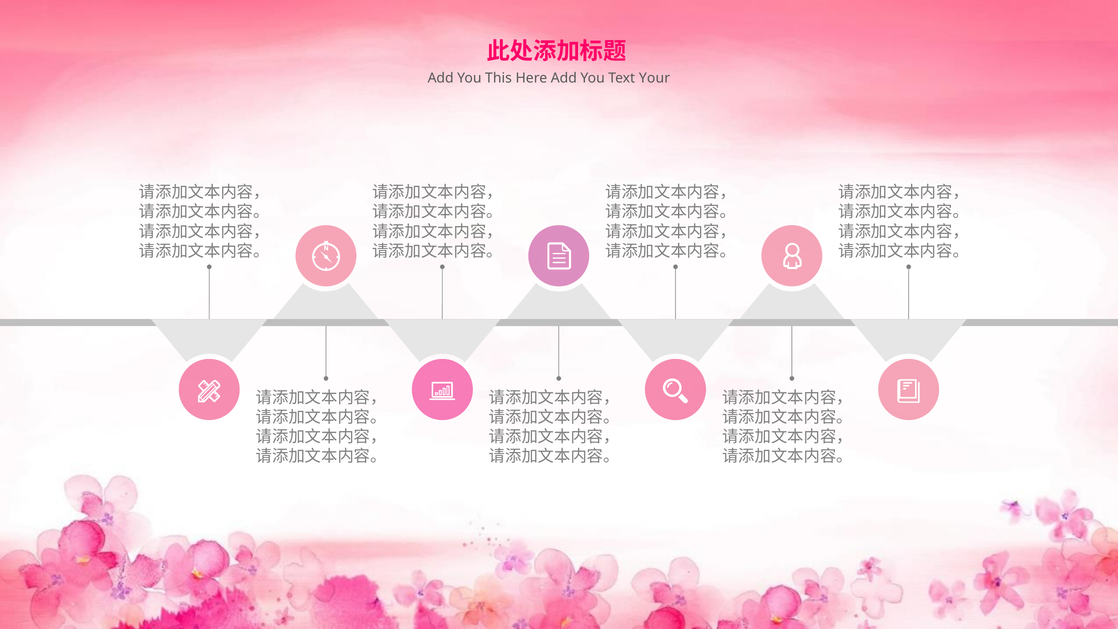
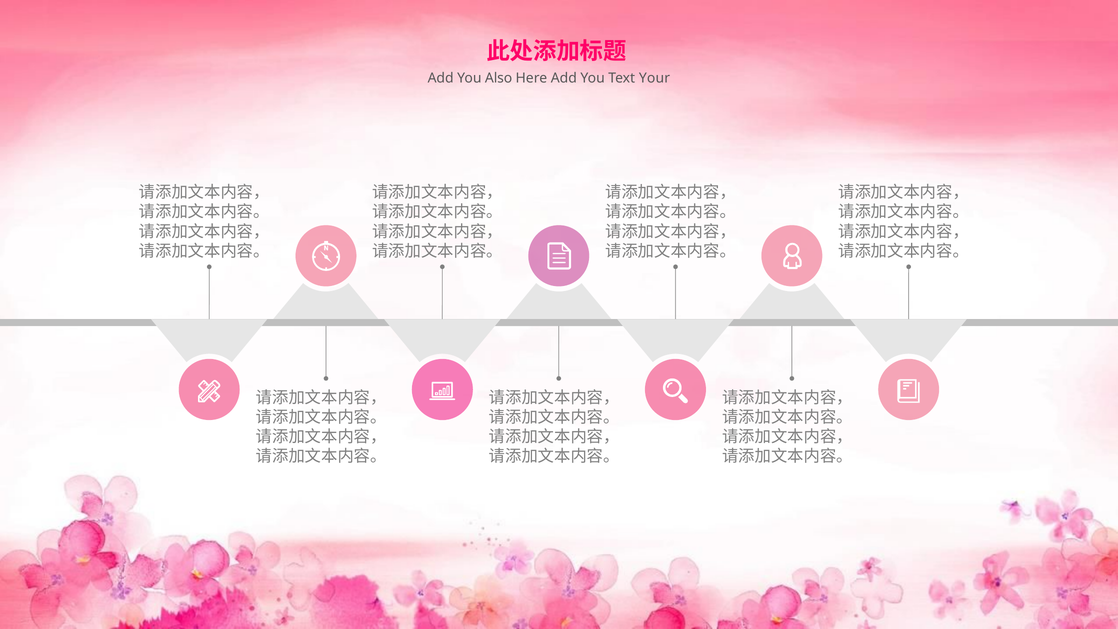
This: This -> Also (499, 78)
